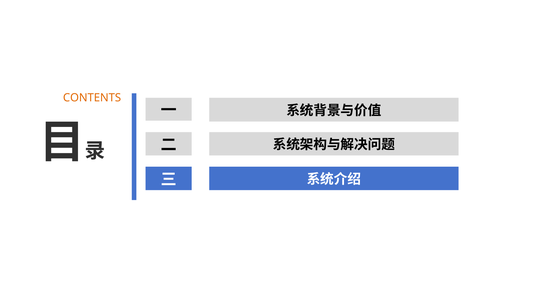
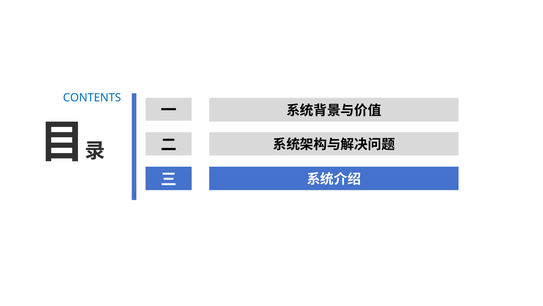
CONTENTS colour: orange -> blue (92, 98)
